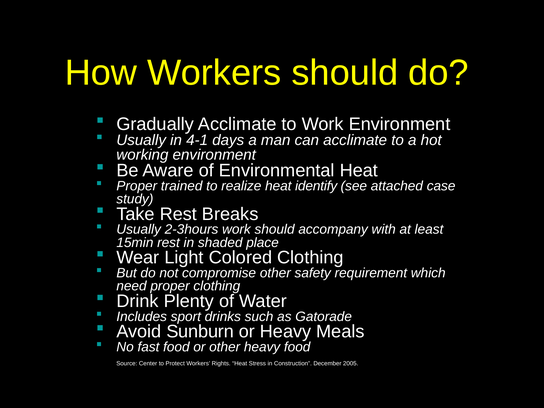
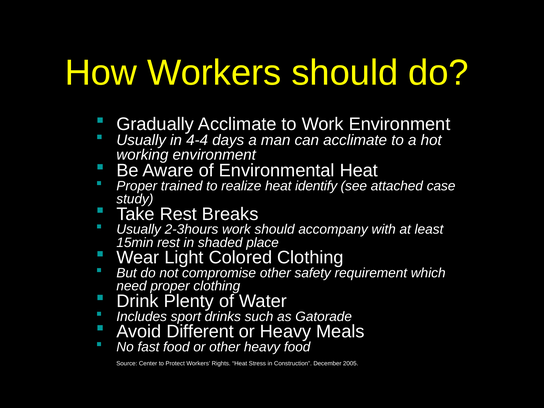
4-1: 4-1 -> 4-4 (197, 140)
Sunburn: Sunburn -> Different (200, 332)
